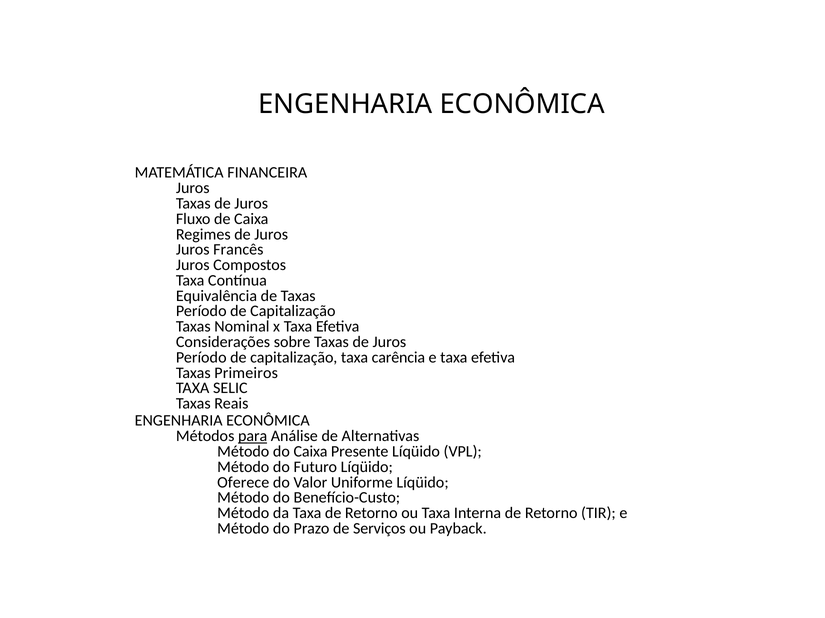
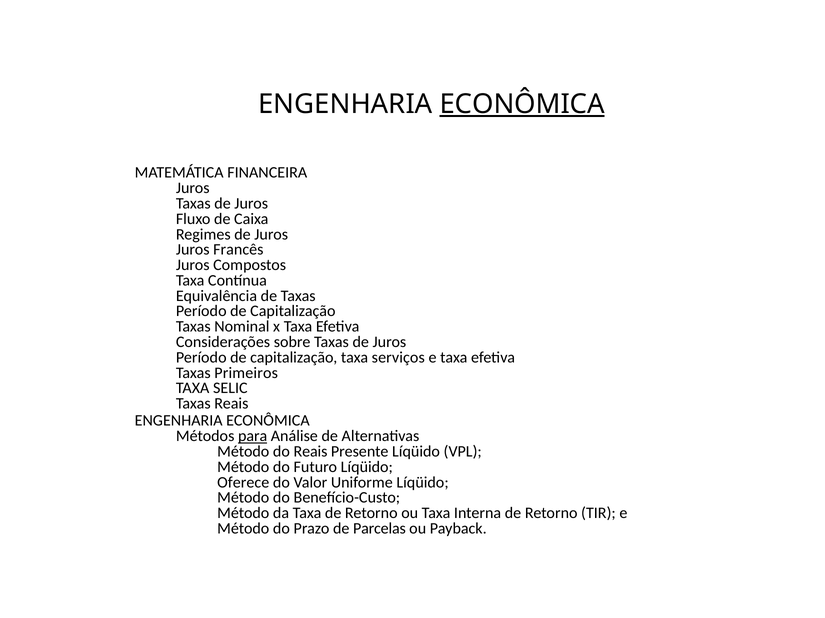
ECONÔMICA underline: none -> present (522, 104)
carência: carência -> serviços (398, 358)
do Caixa: Caixa -> Reais (311, 452)
Serviços: Serviços -> Parcelas (379, 529)
